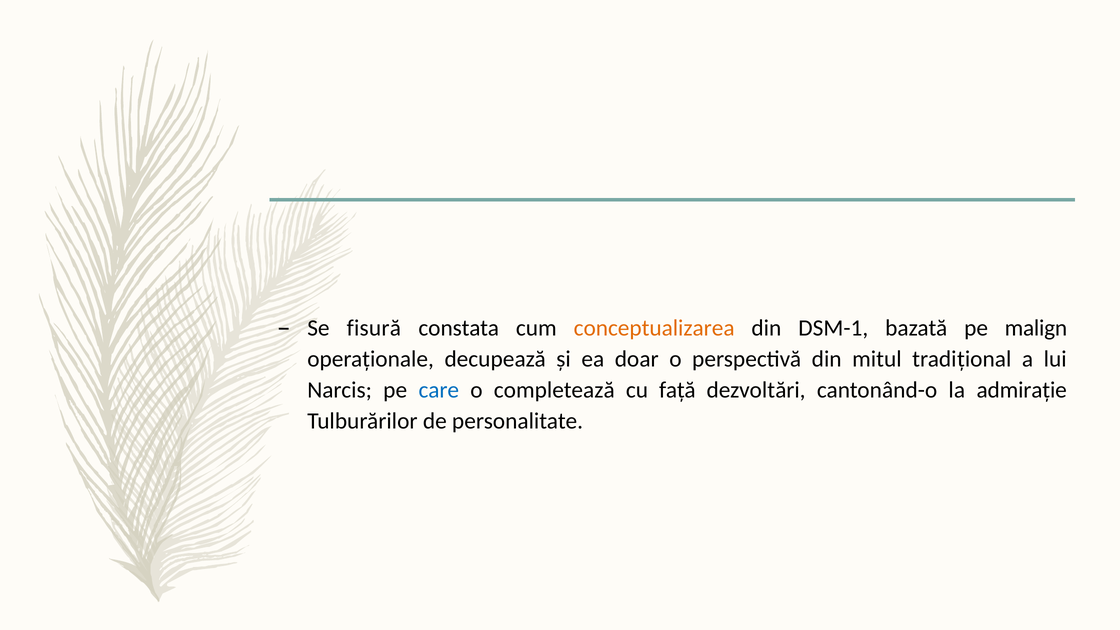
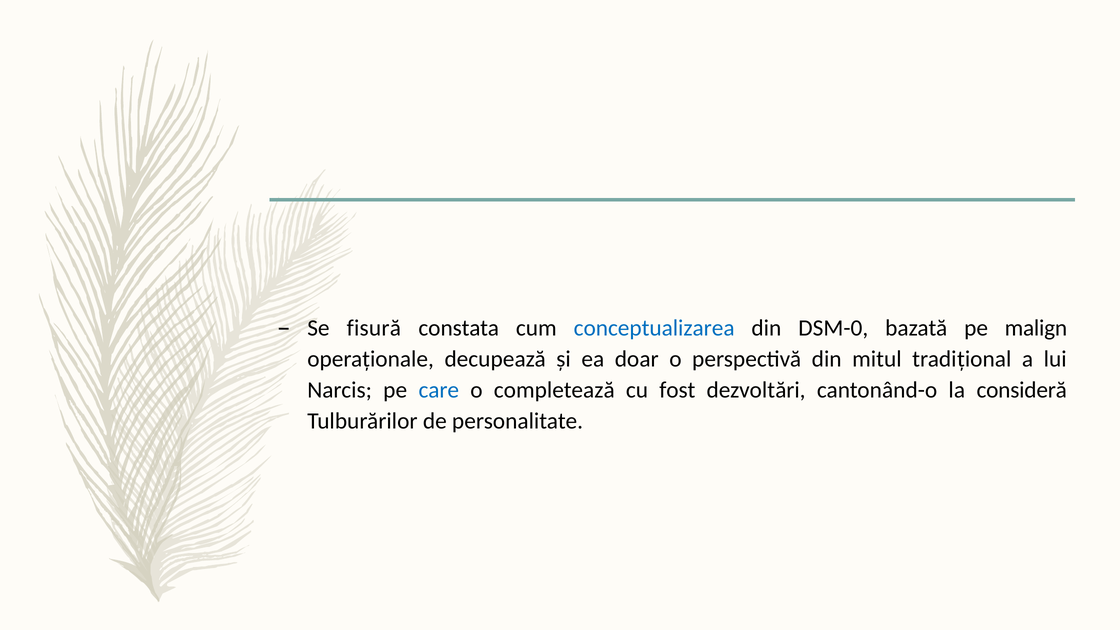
conceptualizarea colour: orange -> blue (654, 328)
DSM-1: DSM-1 -> DSM-0 (833, 328)
faţă: faţă -> fost (677, 390)
admiraţie: admiraţie -> consideră (1022, 390)
